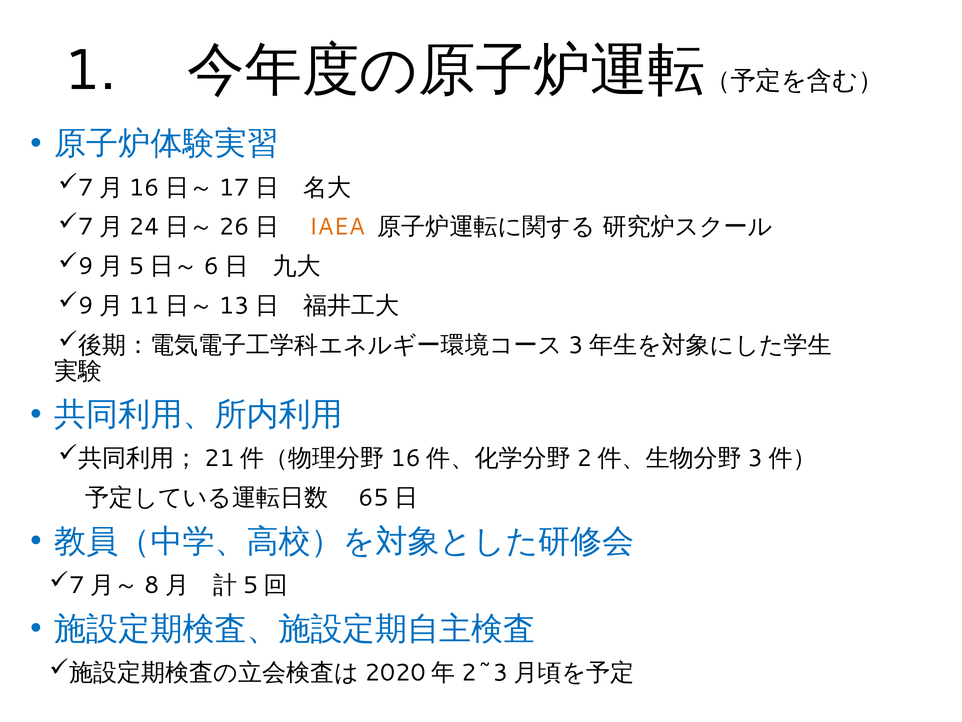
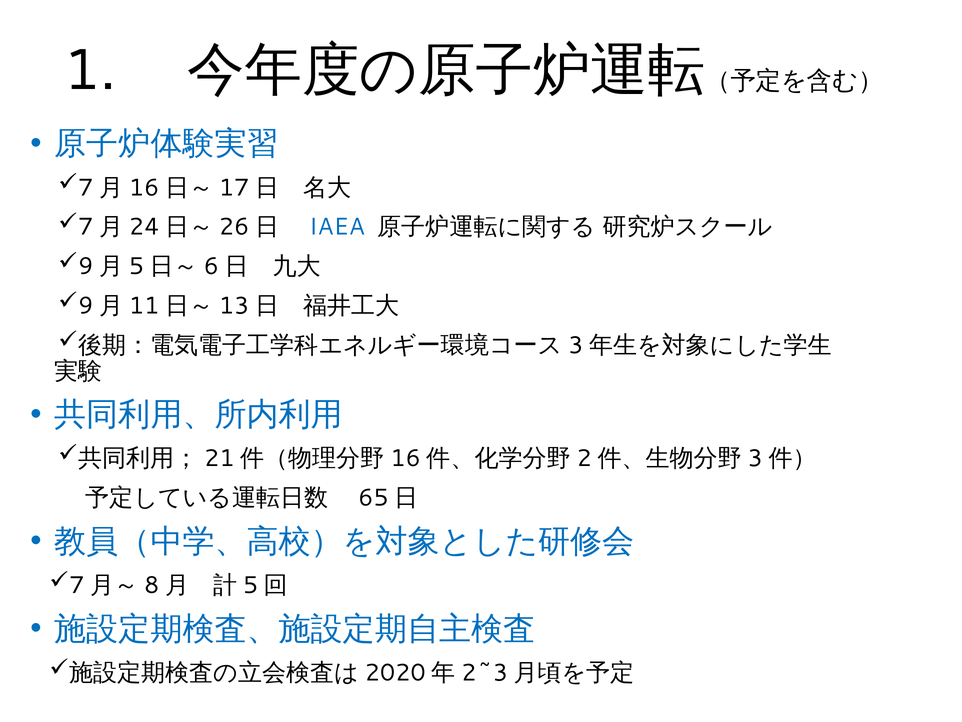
IAEA colour: orange -> blue (337, 227)
